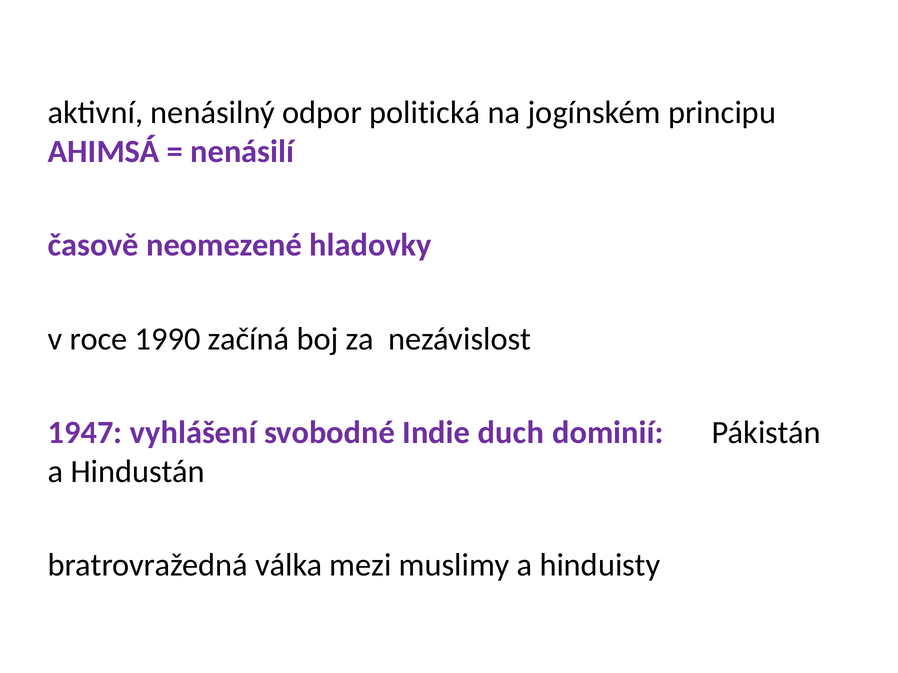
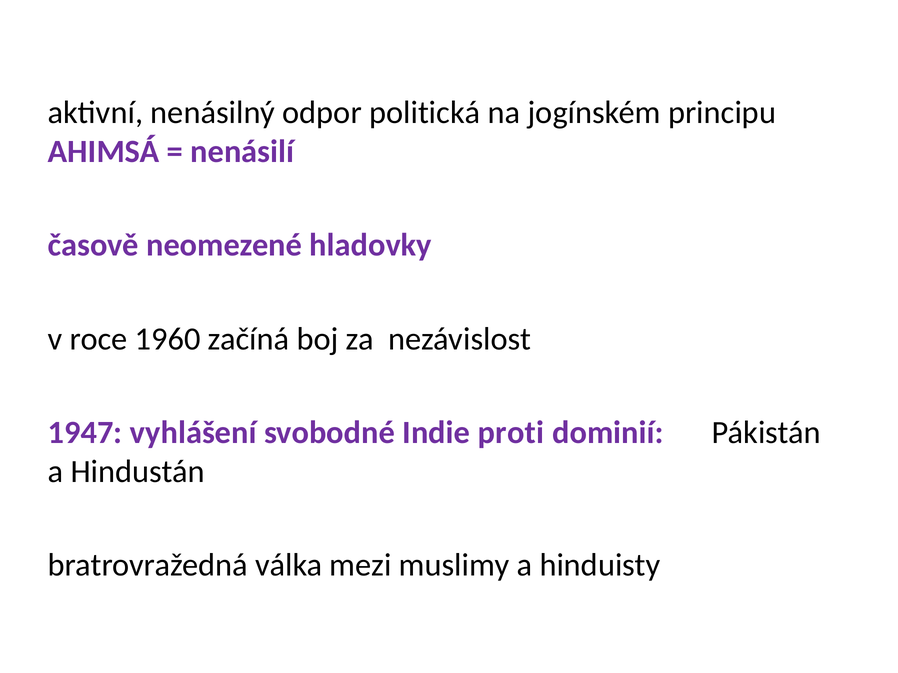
1990: 1990 -> 1960 (168, 339)
duch: duch -> proti (511, 433)
